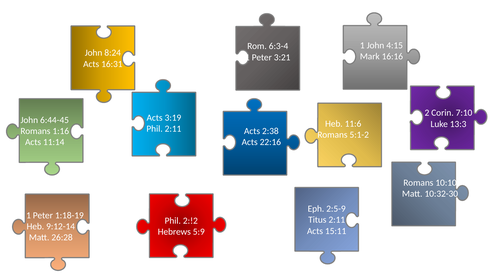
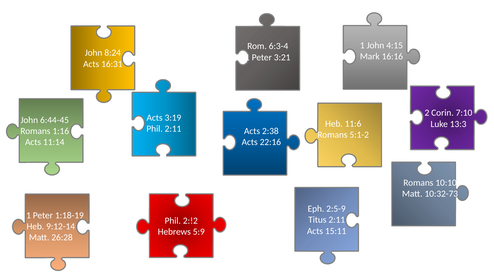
10:32-30: 10:32-30 -> 10:32-73 (441, 194)
